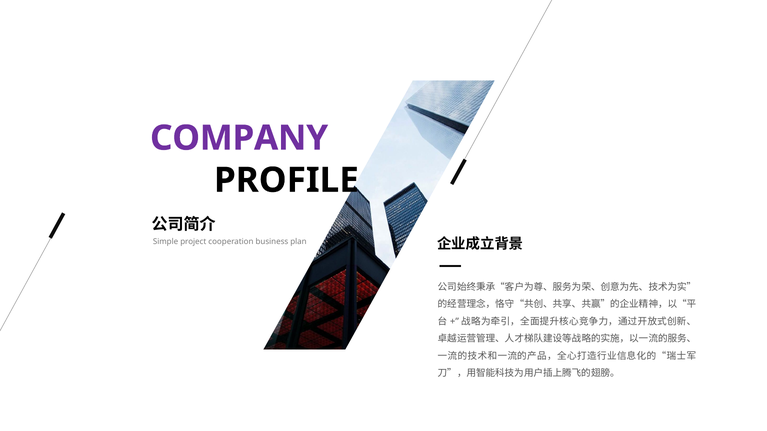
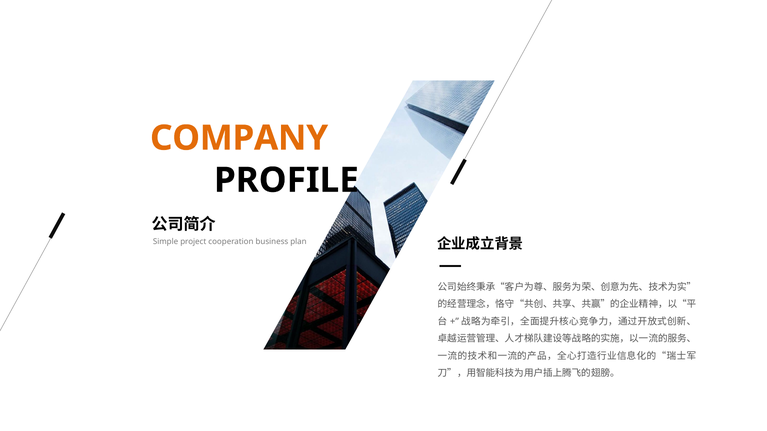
COMPANY colour: purple -> orange (239, 138)
